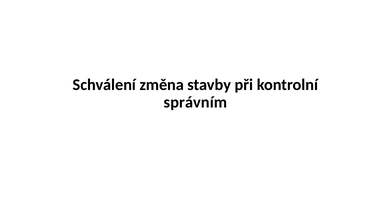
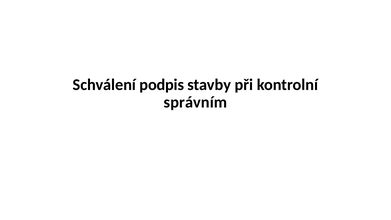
změna: změna -> podpis (162, 85)
